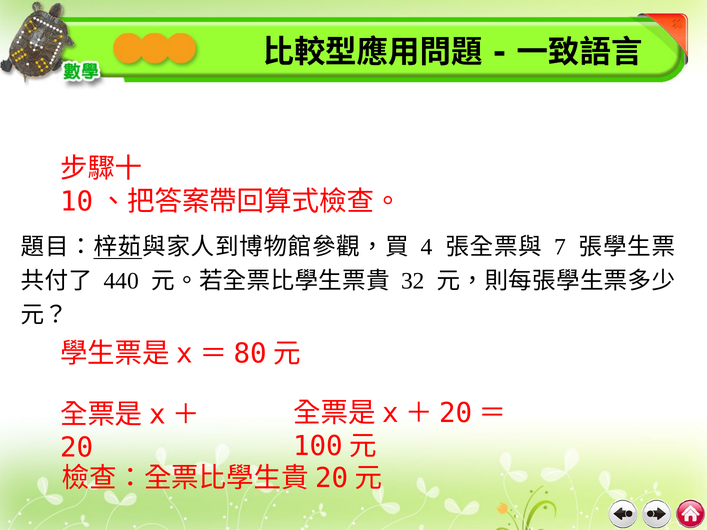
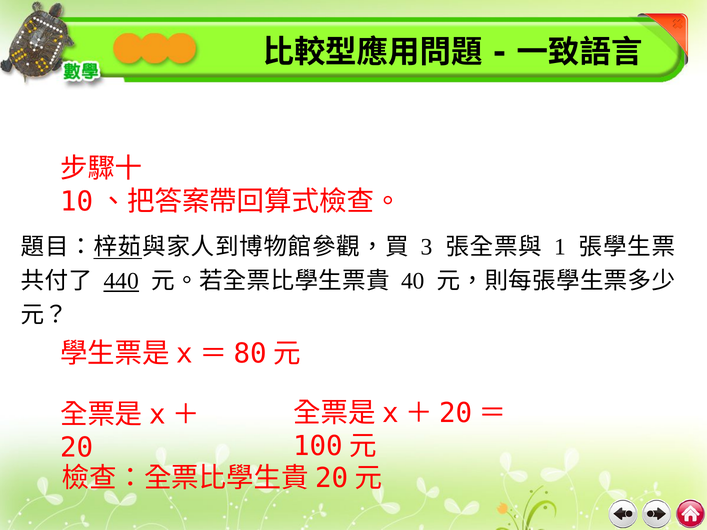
4: 4 -> 3 (427, 247)
7: 7 -> 1 (560, 247)
440 underline: none -> present (121, 281)
32: 32 -> 40 (413, 281)
